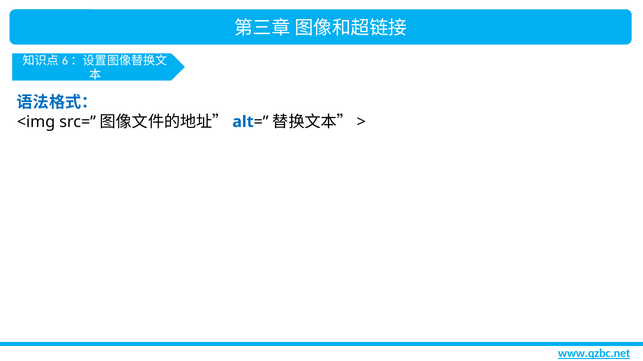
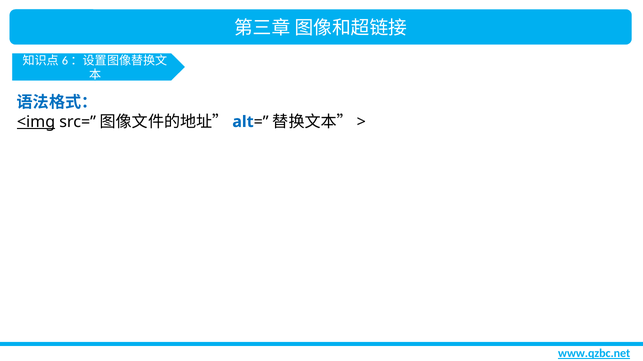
<img underline: none -> present (36, 122)
